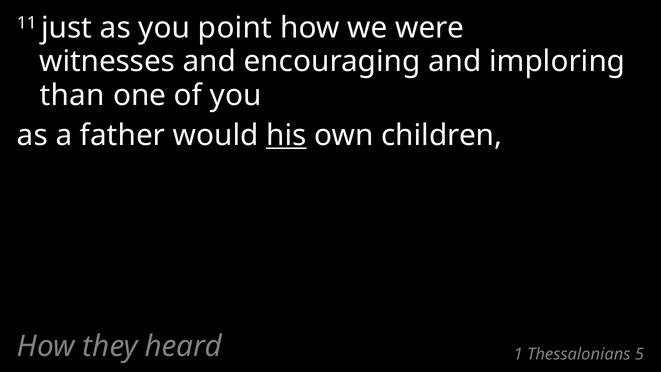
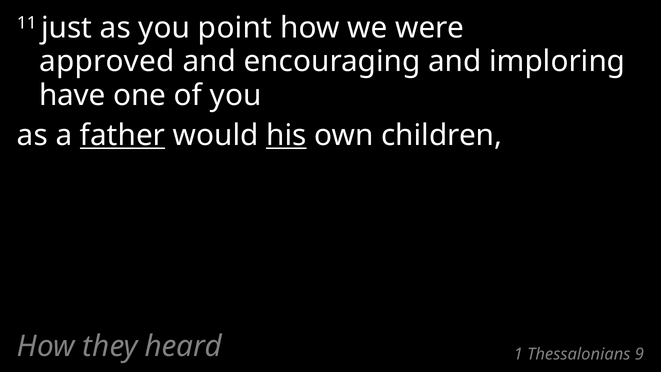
witnesses: witnesses -> approved (107, 62)
than: than -> have (72, 96)
father underline: none -> present (123, 135)
5: 5 -> 9 (639, 354)
